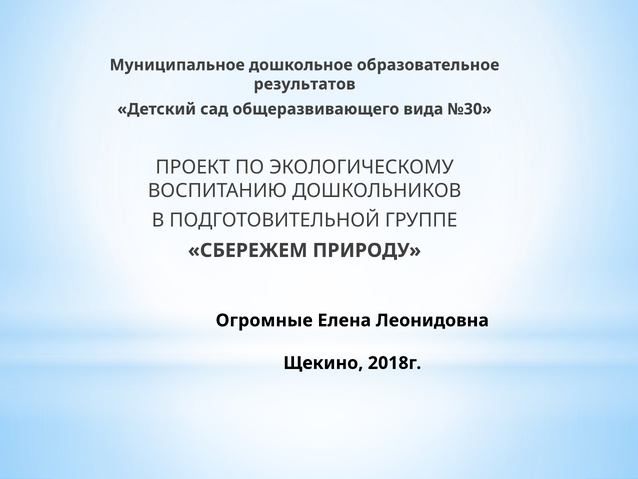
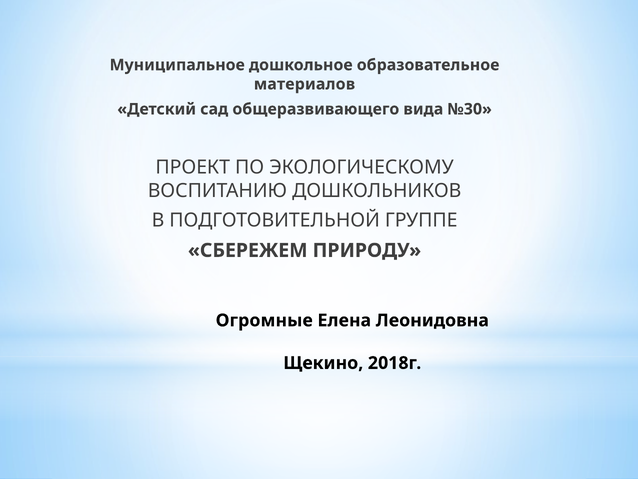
результатов: результатов -> материалов (305, 84)
